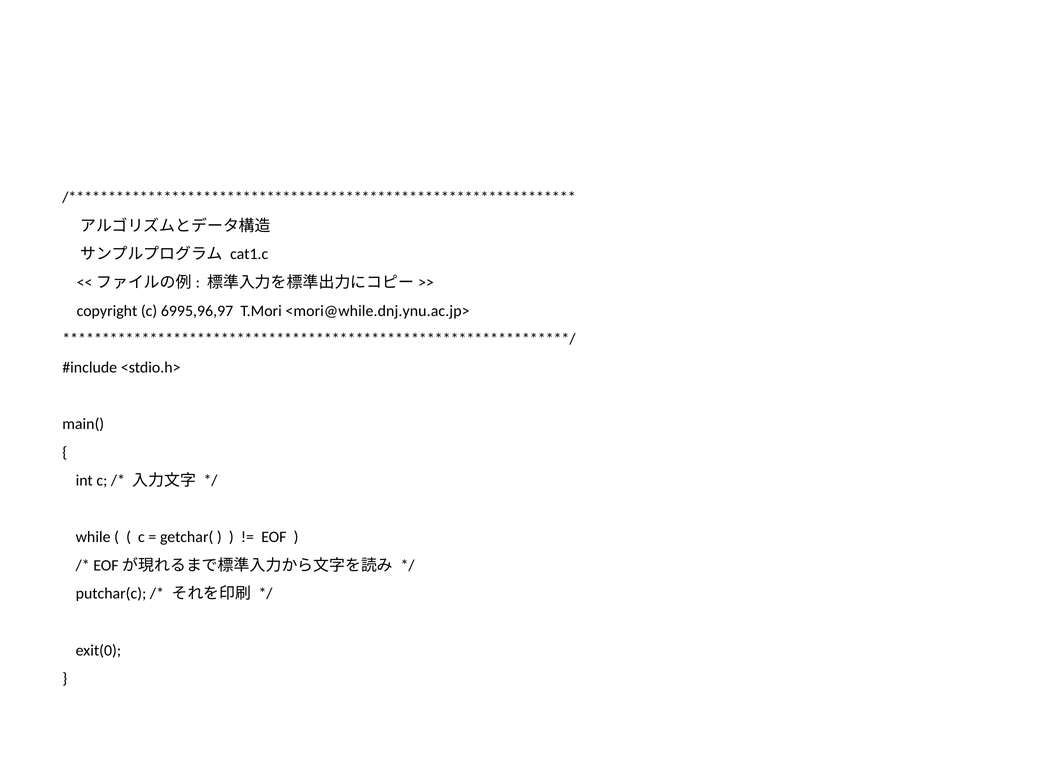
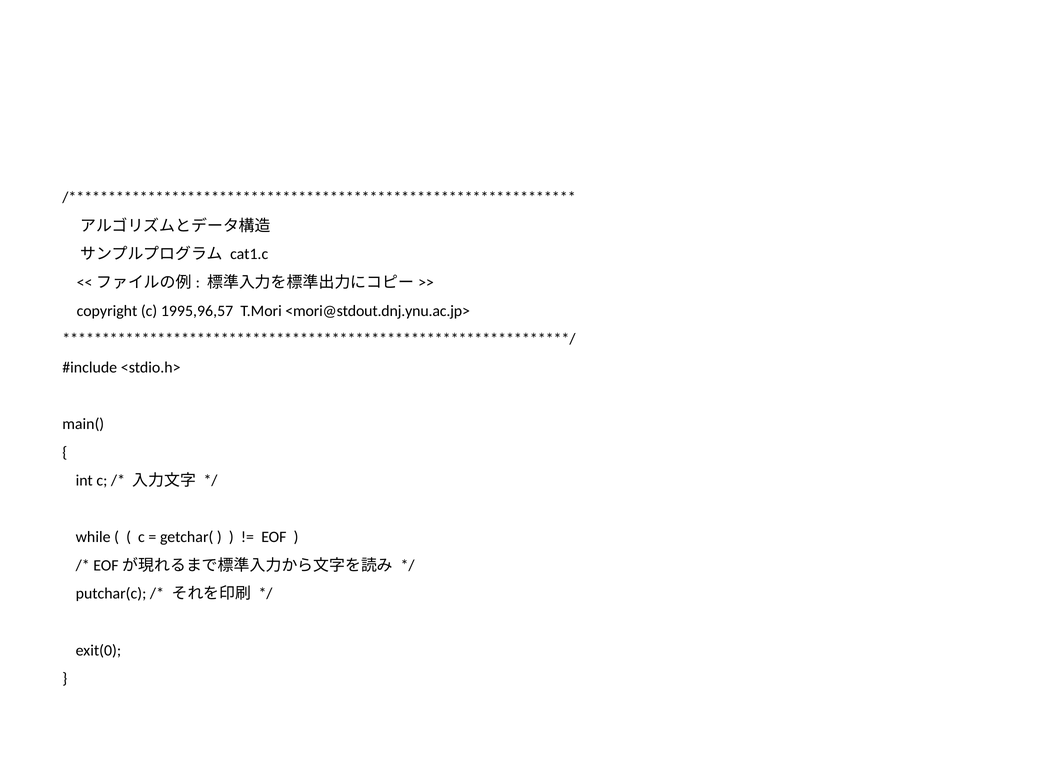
6995,96,97: 6995,96,97 -> 1995,96,57 (197, 311)
<mori@while.dnj.ynu.ac.jp>: <mori@while.dnj.ynu.ac.jp> -> <mori@stdout.dnj.ynu.ac.jp> (378, 311)
